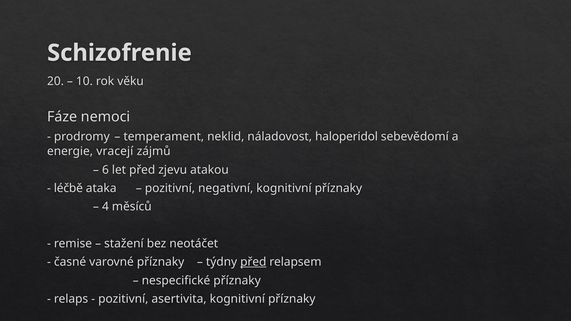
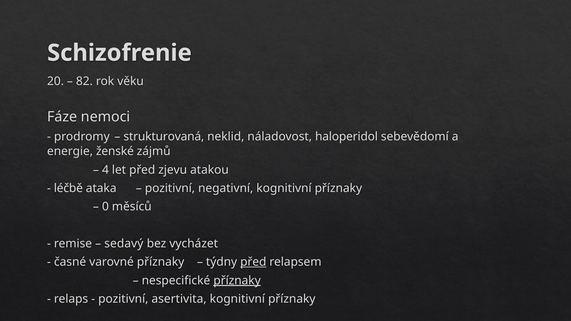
10: 10 -> 82 (84, 81)
temperament: temperament -> strukturovaná (164, 137)
vracejí: vracejí -> ženské (115, 151)
6: 6 -> 4 (105, 170)
4: 4 -> 0 (105, 207)
stažení: stažení -> sedavý (124, 244)
neotáčet: neotáčet -> vycházet (194, 244)
příznaky underline: none -> present (237, 281)
